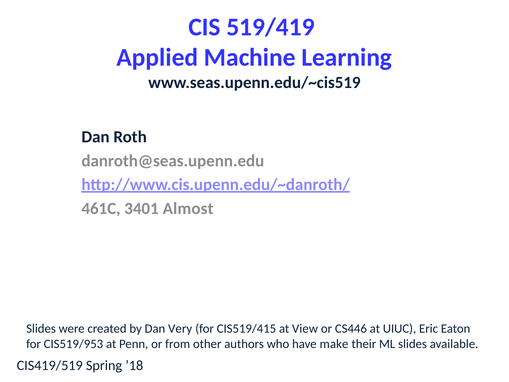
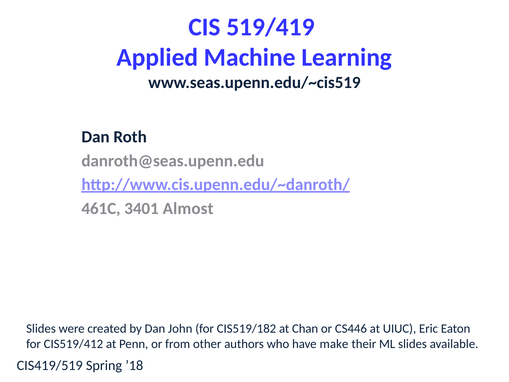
Very: Very -> John (180, 328)
CIS519/415: CIS519/415 -> CIS519/182 (246, 328)
View: View -> Chan (305, 328)
CIS519/953: CIS519/953 -> CIS519/412 (73, 344)
